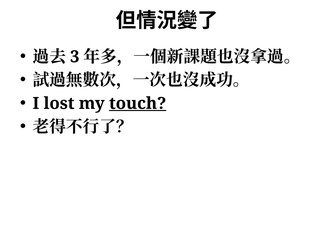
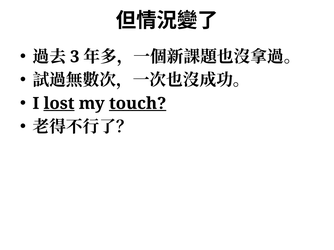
lost underline: none -> present (59, 104)
